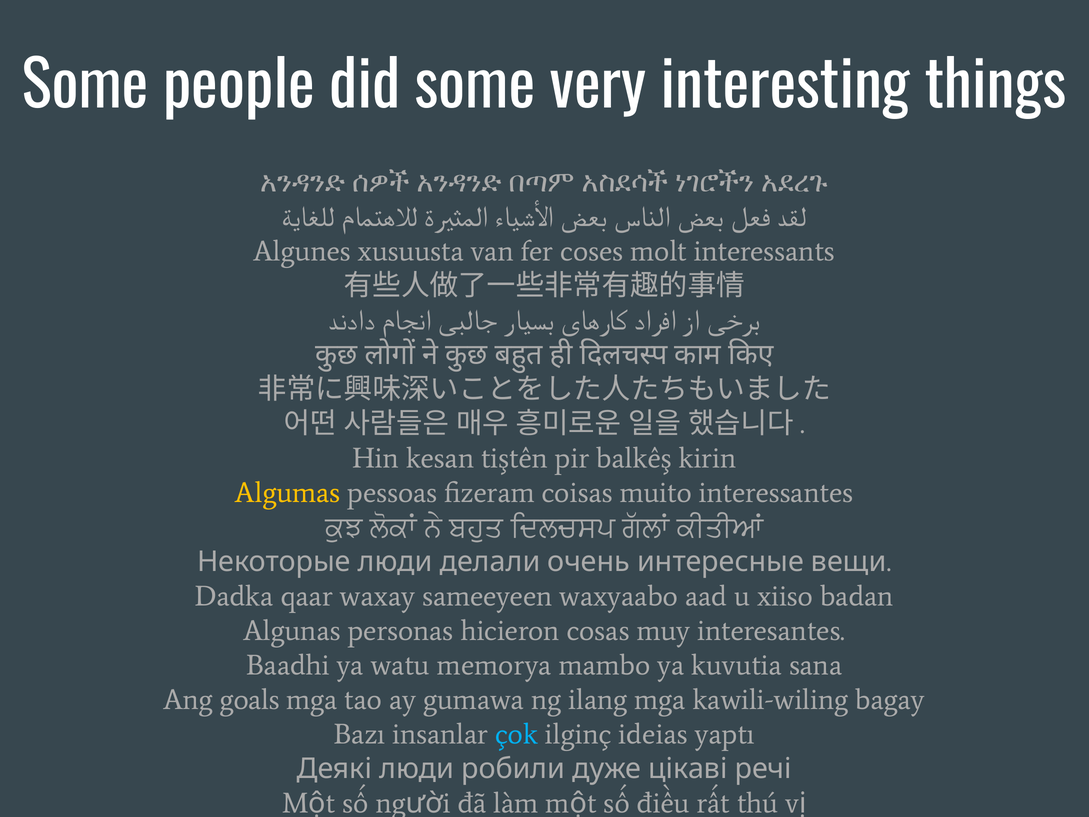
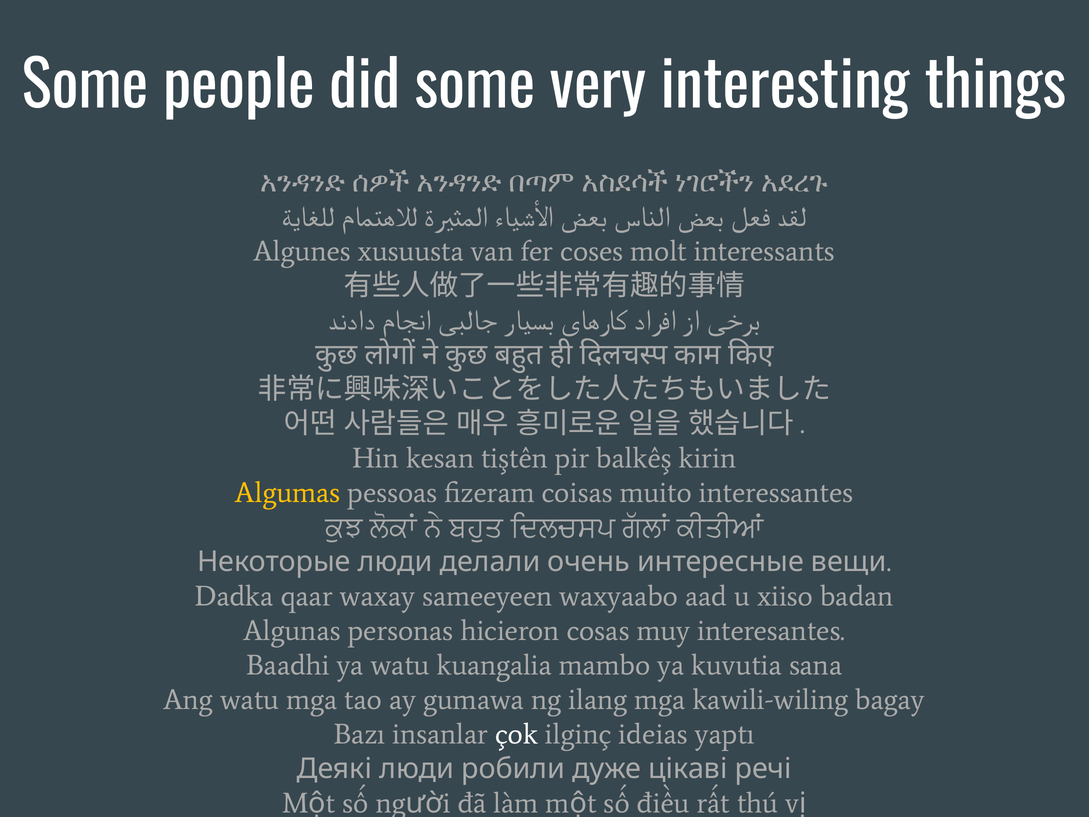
memorya: memorya -> kuangalia (494, 665)
Ang goals: goals -> watu (250, 699)
çok colour: light blue -> white (517, 734)
